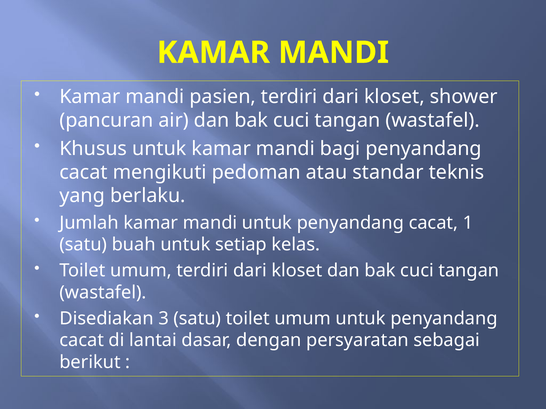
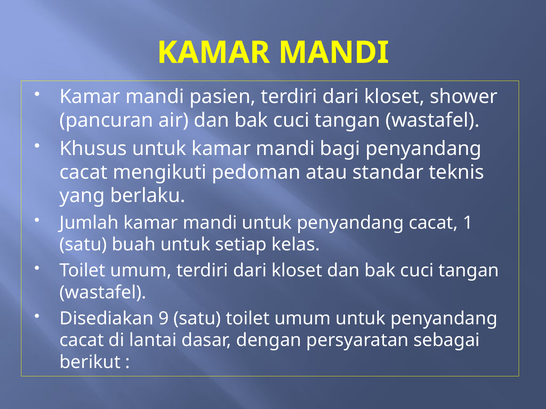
3: 3 -> 9 (164, 319)
